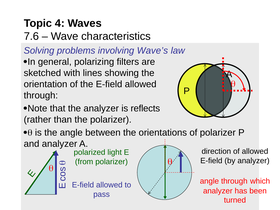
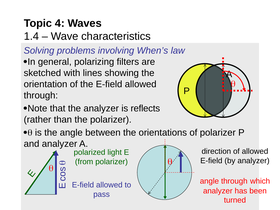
7.6: 7.6 -> 1.4 (31, 36)
Wave’s: Wave’s -> When’s (152, 51)
